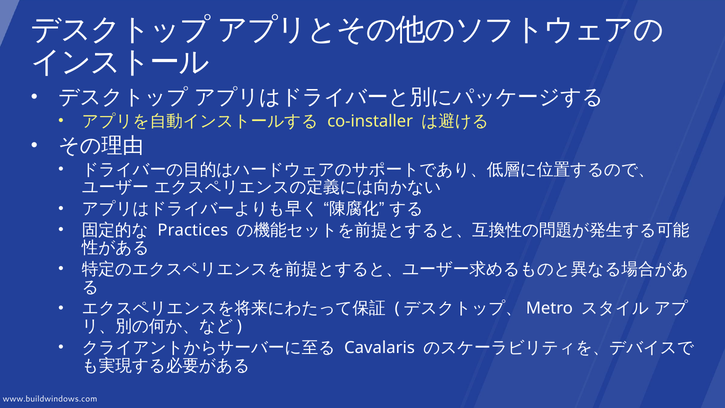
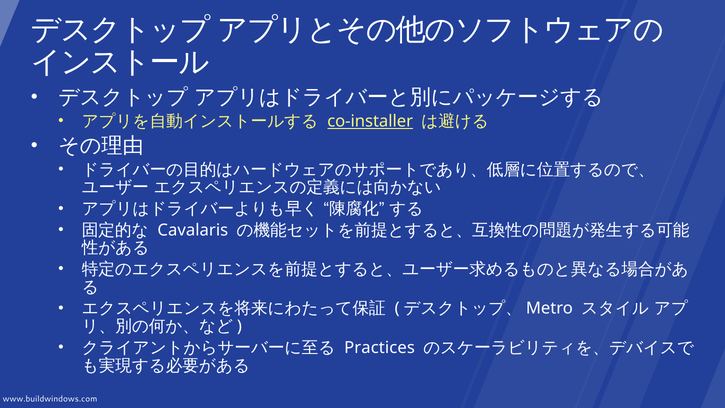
co-installer underline: none -> present (370, 121)
Practices: Practices -> Cavalaris (193, 230)
Cavalaris: Cavalaris -> Practices (380, 348)
